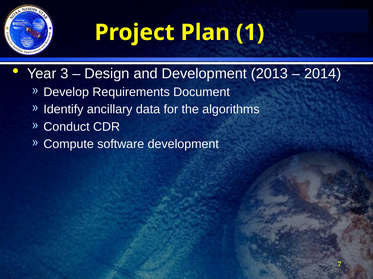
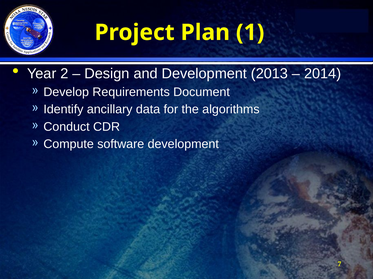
3: 3 -> 2 (64, 74)
